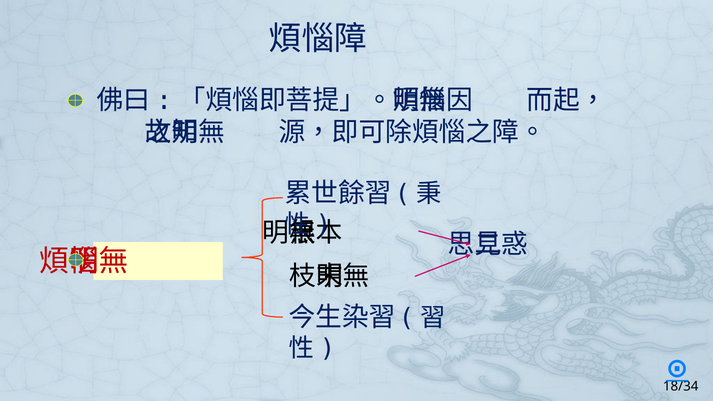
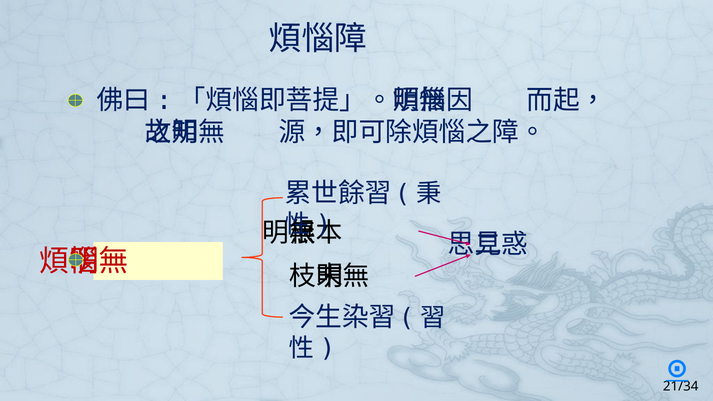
18/34: 18/34 -> 21/34 (681, 386)
